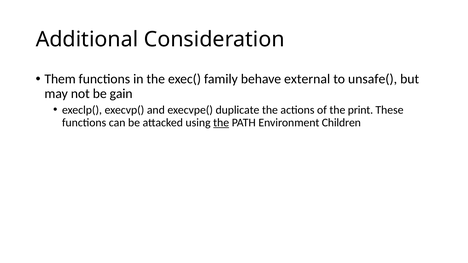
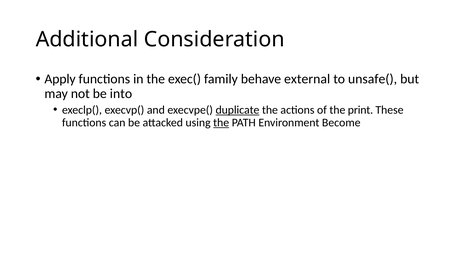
Them: Them -> Apply (60, 79)
gain: gain -> into (121, 94)
duplicate underline: none -> present (237, 110)
Children: Children -> Become (341, 123)
